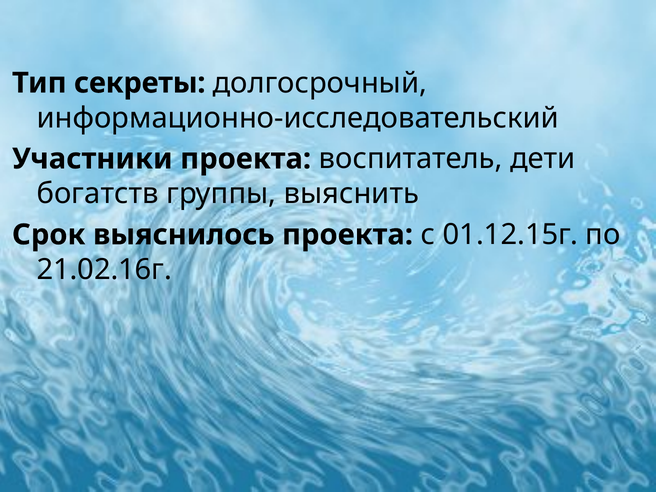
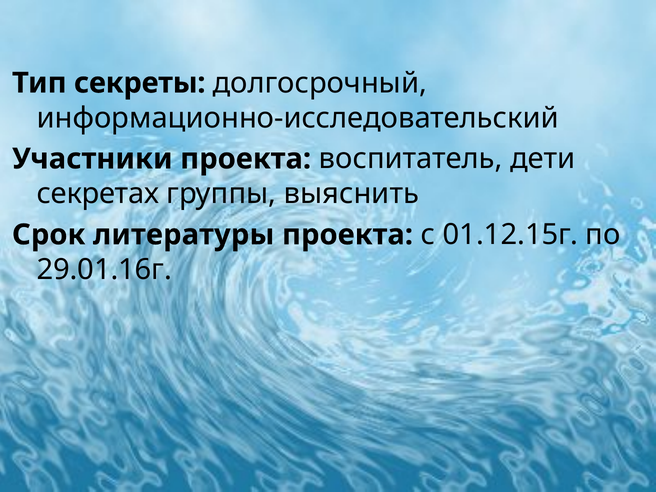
богатств: богатств -> секретах (98, 194)
выяснилось: выяснилось -> литературы (184, 235)
21.02.16г: 21.02.16г -> 29.01.16г (104, 270)
